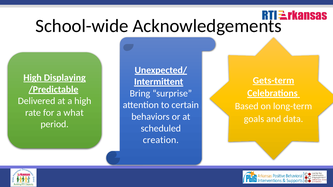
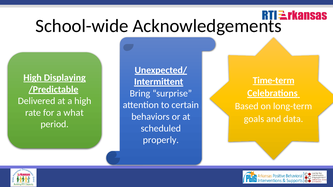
Gets-term: Gets-term -> Time-term (274, 81)
creation: creation -> properly (161, 140)
